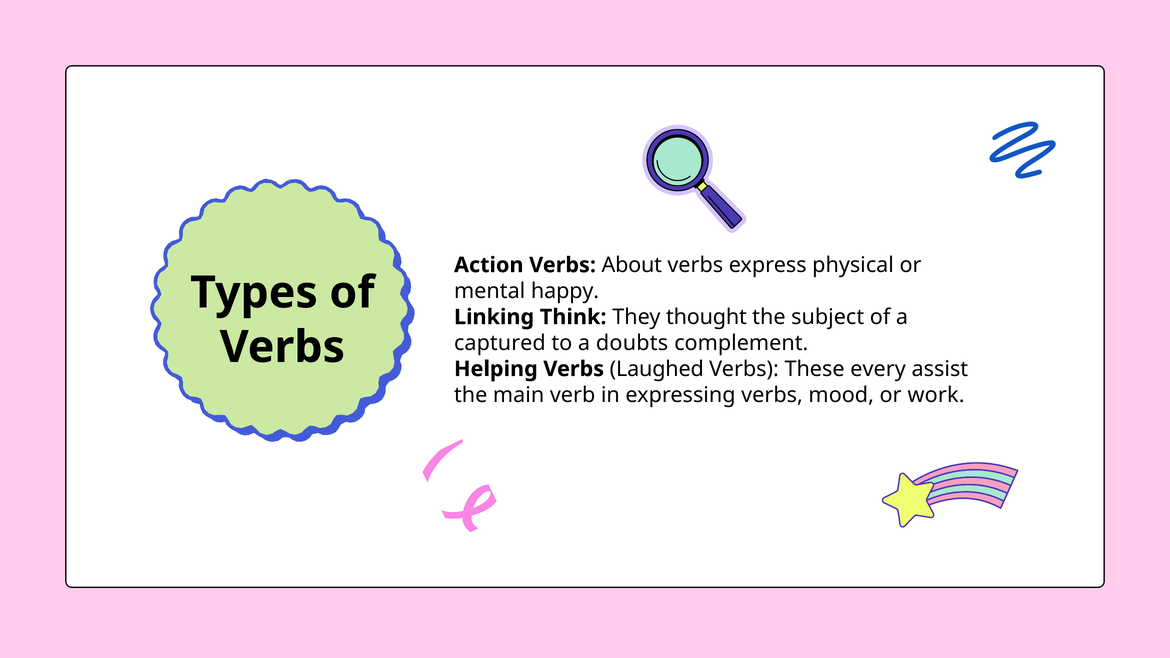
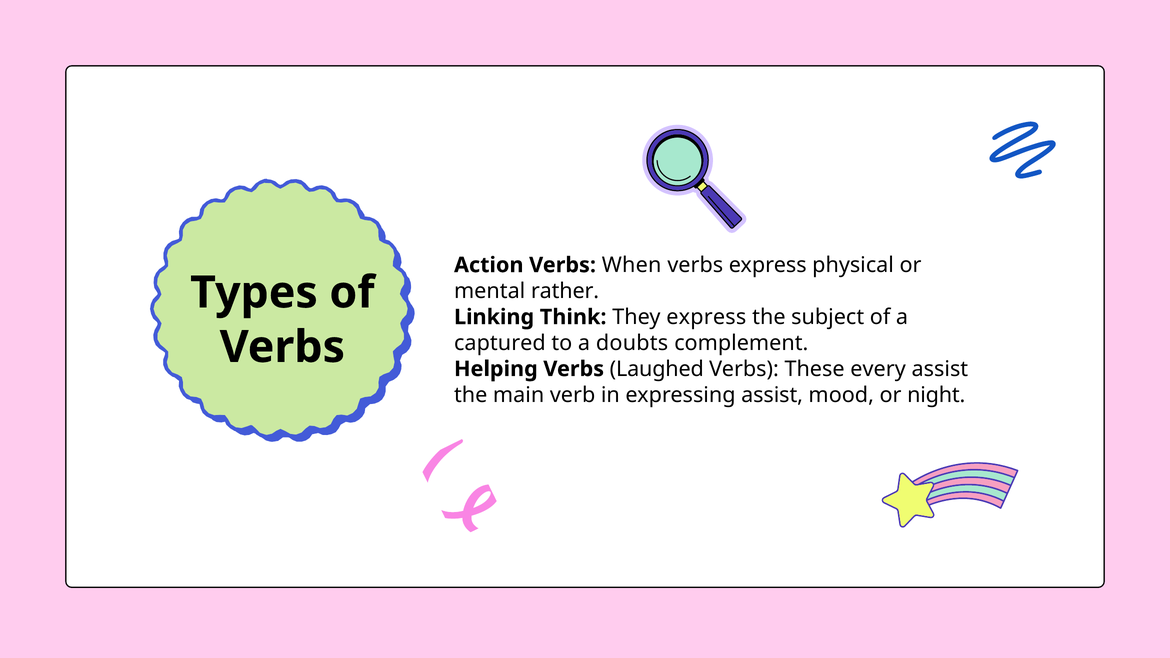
About: About -> When (632, 265)
happy: happy -> rather (565, 291)
They thought: thought -> express (706, 317)
expressing verbs: verbs -> assist (772, 395)
work: work -> night (936, 395)
